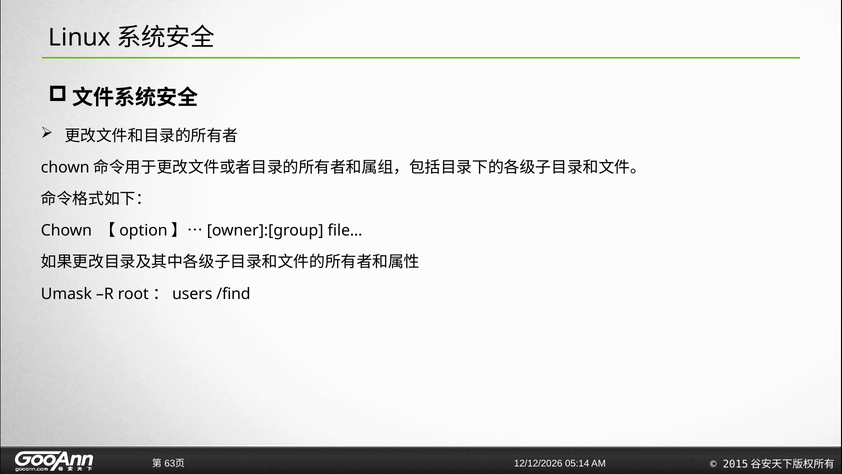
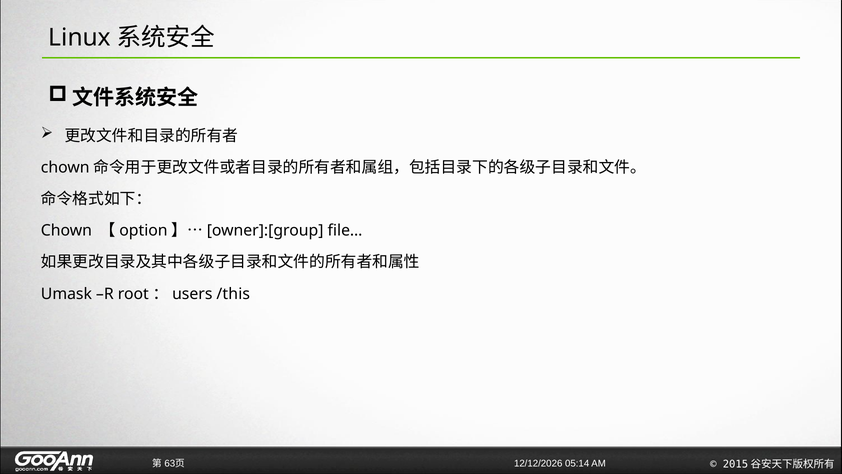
/find: /find -> /this (233, 294)
